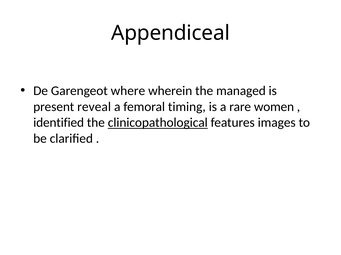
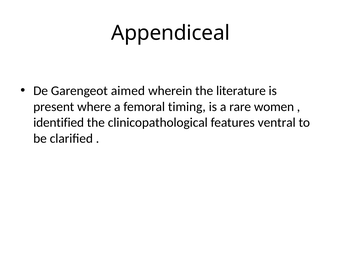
where: where -> aimed (128, 91)
managed: managed -> literature (241, 91)
reveal: reveal -> where (94, 107)
clinicopathological underline: present -> none (158, 123)
images: images -> ventral (277, 123)
